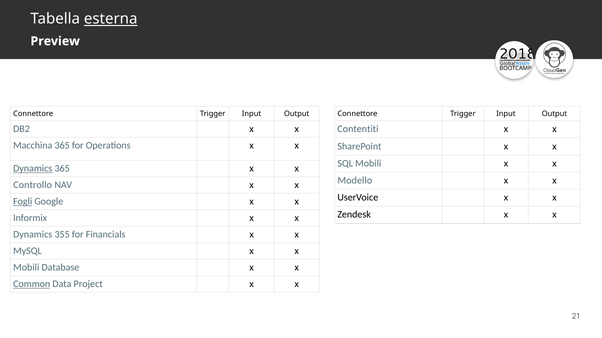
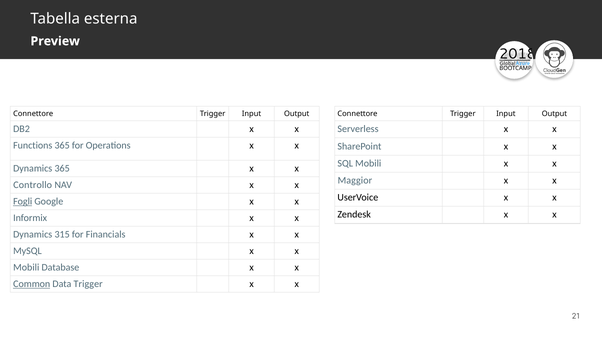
esterna underline: present -> none (111, 19)
Contentiti: Contentiti -> Serverless (358, 129)
Macchina: Macchina -> Functions (33, 146)
Dynamics underline: present -> none (33, 169)
Modello: Modello -> Maggior (355, 181)
355: 355 -> 315 (62, 235)
Data Project: Project -> Trigger (88, 284)
